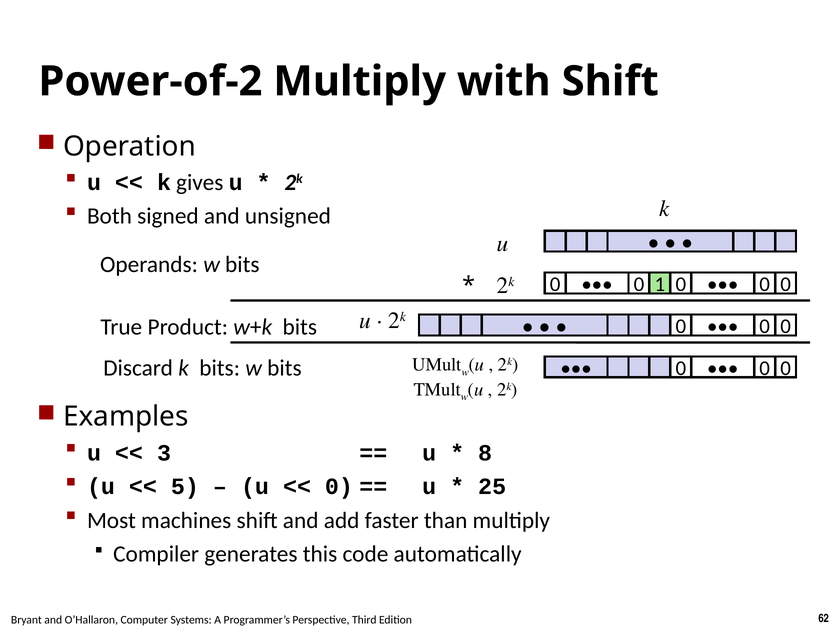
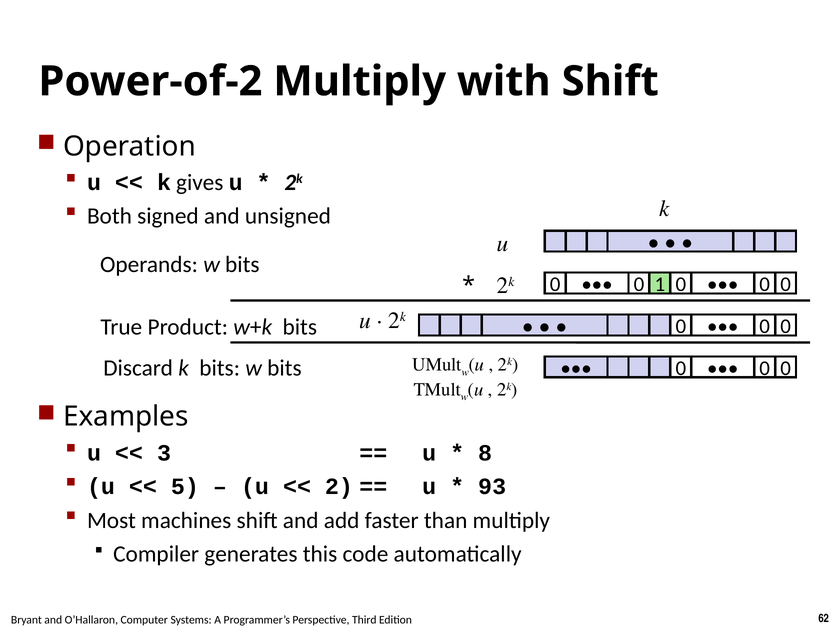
0: 0 -> 2 (339, 486)
25: 25 -> 93 (492, 486)
